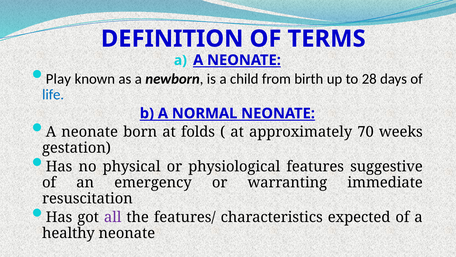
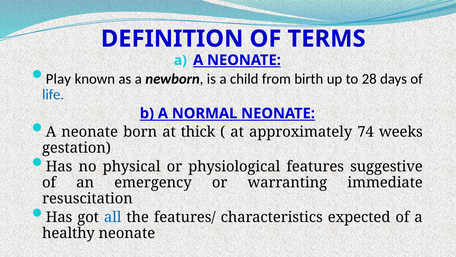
folds: folds -> thick (198, 132)
70: 70 -> 74 (366, 132)
all colour: purple -> blue (113, 217)
